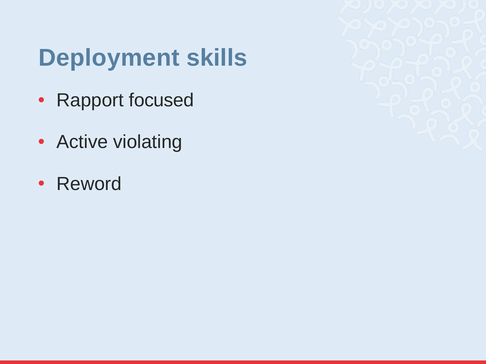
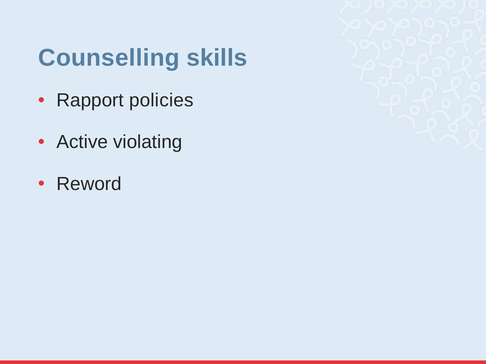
Deployment: Deployment -> Counselling (109, 58)
focused: focused -> policies (161, 100)
